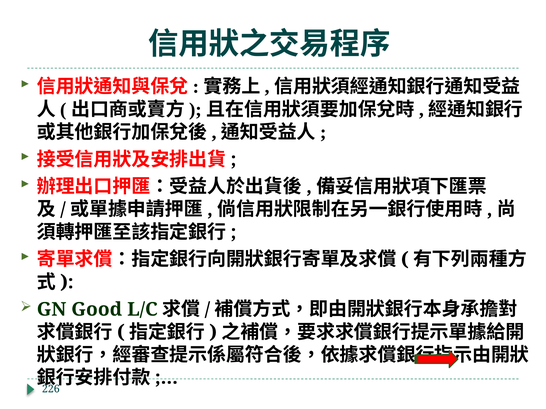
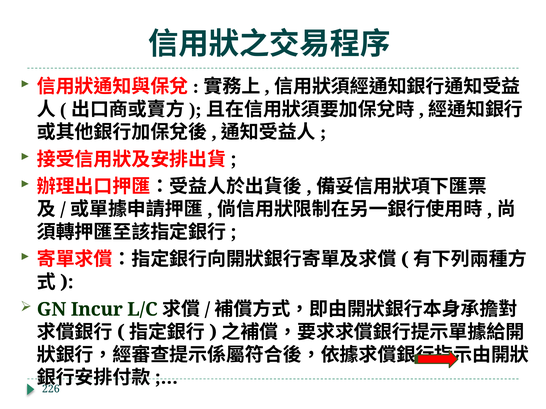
Good: Good -> Incur (97, 310)
